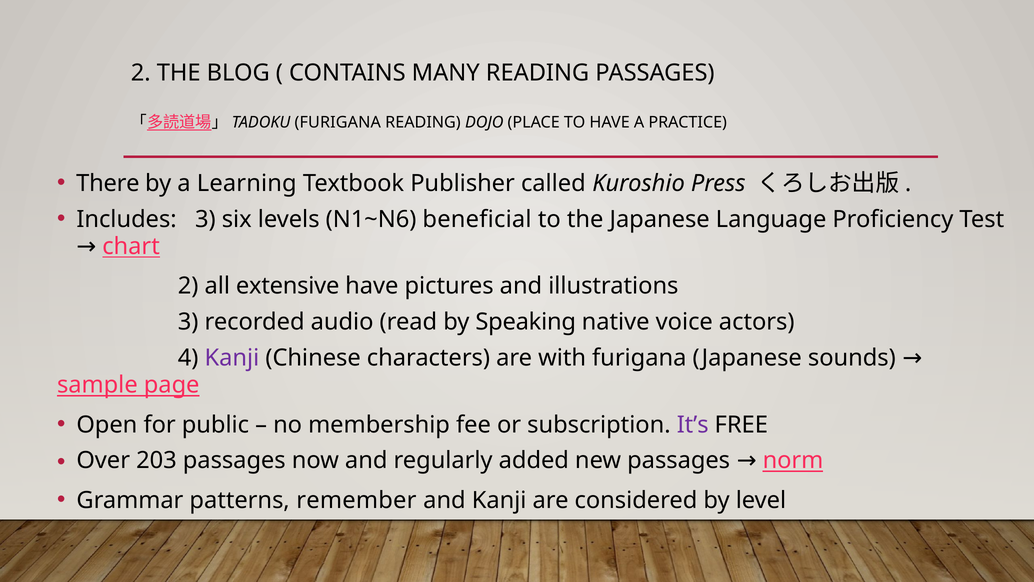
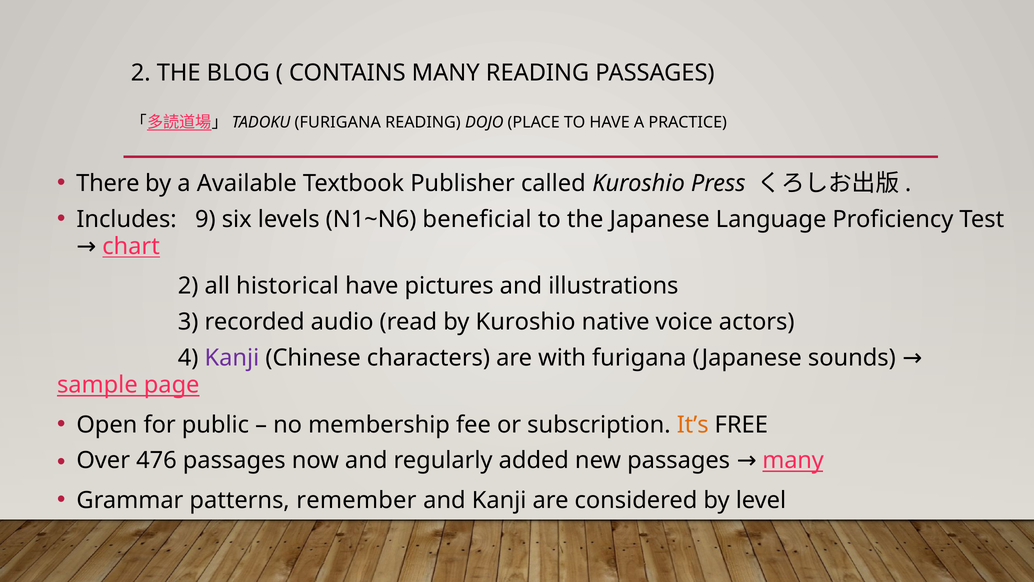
Learning: Learning -> Available (247, 183)
Includes 3: 3 -> 9 (205, 219)
extensive: extensive -> historical (288, 286)
by Speaking: Speaking -> Kuroshio (526, 322)
It’s colour: purple -> orange (693, 425)
203: 203 -> 476 (156, 460)
norm: norm -> many (793, 460)
